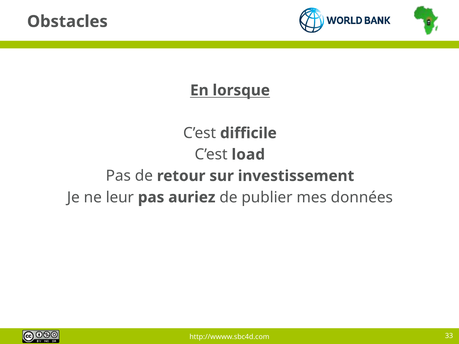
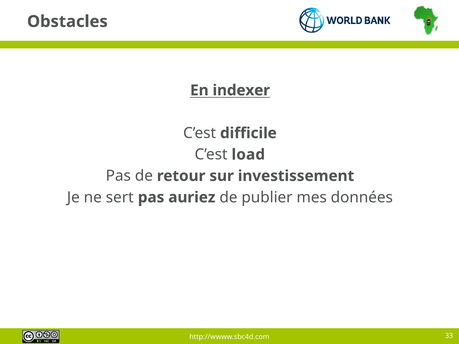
lorsque: lorsque -> indexer (241, 90)
leur: leur -> sert (120, 197)
